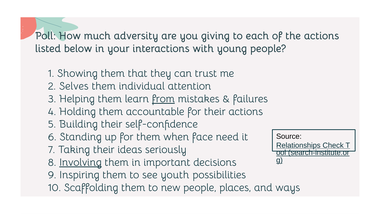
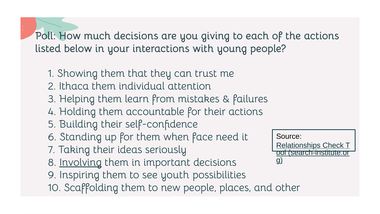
much adversity: adversity -> decisions (136, 36)
Selves: Selves -> Ithaca (74, 86)
from underline: present -> none (163, 99)
ways: ways -> other (288, 187)
